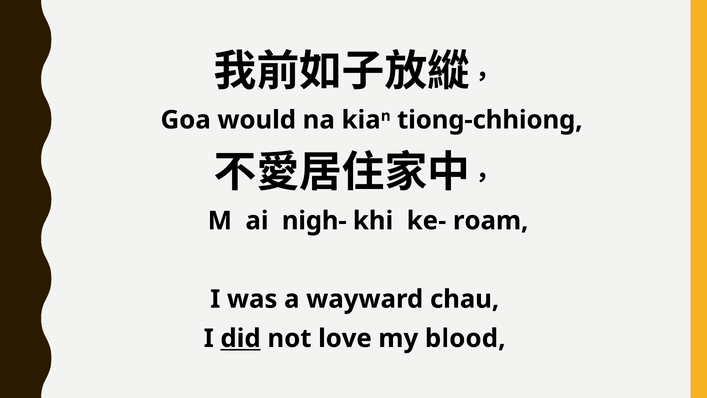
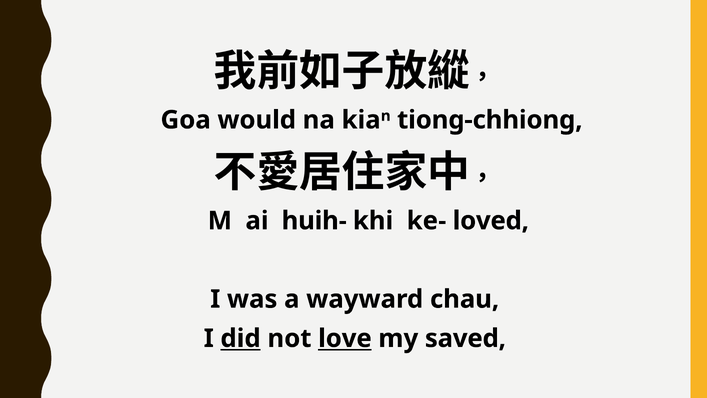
nigh-: nigh- -> huih- (314, 221)
roam: roam -> loved (491, 221)
love underline: none -> present (345, 338)
blood: blood -> saved (465, 338)
